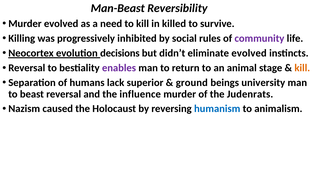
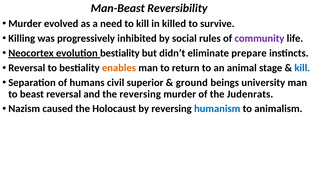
decisions: decisions -> bestiality (120, 53)
eliminate evolved: evolved -> prepare (249, 53)
enables colour: purple -> orange (119, 68)
kill colour: orange -> blue (302, 68)
lack: lack -> civil (116, 83)
the influence: influence -> reversing (140, 94)
